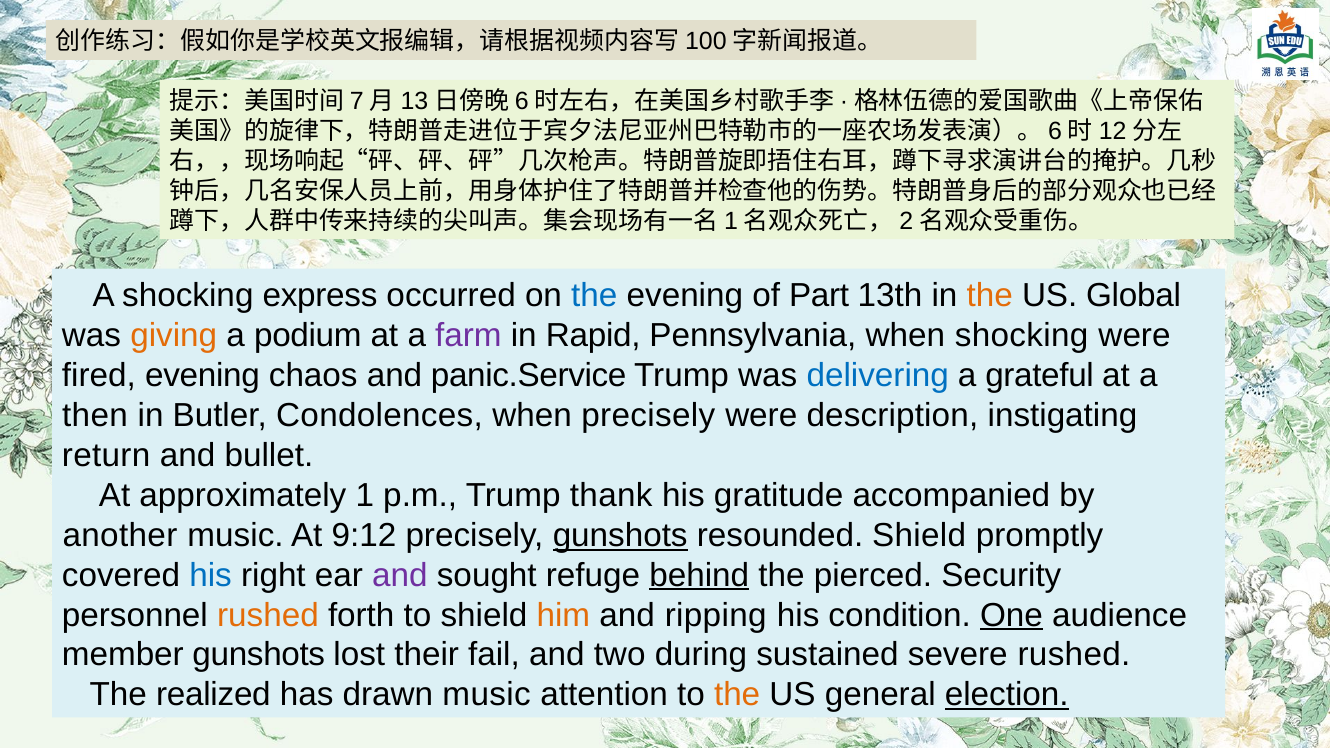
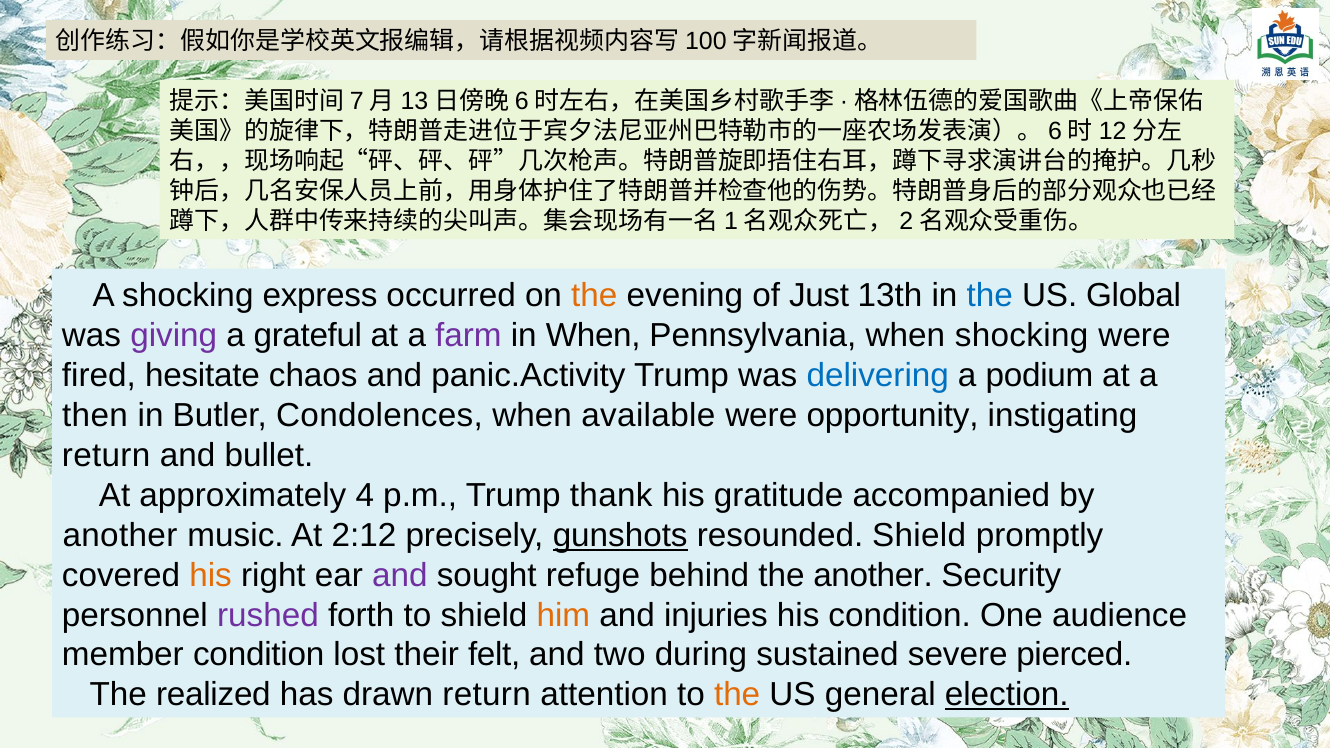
the colour: blue -> orange (594, 296)
Part: Part -> Just (819, 296)
the colour: orange -> blue (990, 296)
giving colour: orange -> purple (174, 336)
podium: podium -> grateful (308, 336)
in Rapid: Rapid -> When (593, 336)
fired evening: evening -> hesitate (202, 376)
panic.Service: panic.Service -> panic.Activity (528, 376)
grateful: grateful -> podium (1040, 376)
when precisely: precisely -> available (648, 416)
description: description -> opportunity (893, 416)
1: 1 -> 4 (365, 495)
9:12: 9:12 -> 2:12 (364, 535)
his colour: blue -> orange (211, 575)
behind underline: present -> none (699, 575)
the pierced: pierced -> another (873, 575)
rushed colour: orange -> purple (268, 615)
ripping: ripping -> injuries (716, 615)
One underline: present -> none (1011, 615)
member gunshots: gunshots -> condition (259, 655)
fail: fail -> felt (494, 655)
severe rushed: rushed -> pierced (1074, 655)
drawn music: music -> return (487, 695)
